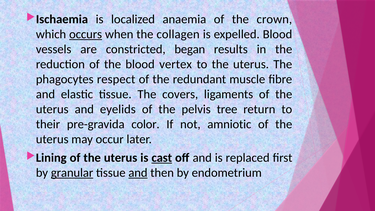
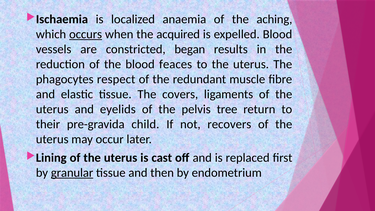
crown: crown -> aching (274, 19)
collagen: collagen -> acquired (178, 34)
vertex: vertex -> feaces (176, 64)
color: color -> child (145, 124)
amniotic: amniotic -> recovers (229, 124)
cast underline: present -> none (162, 158)
and underline: present -> none (138, 173)
